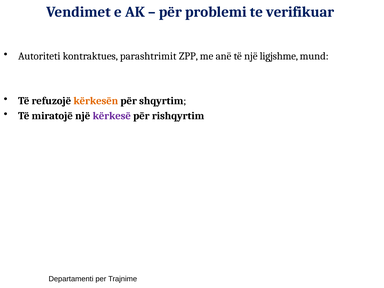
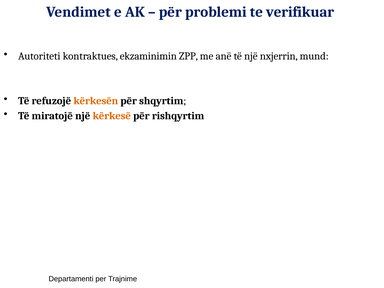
parashtrimit: parashtrimit -> ekzaminimin (148, 56)
ligjshme: ligjshme -> nxjerrin (279, 56)
kërkesë colour: purple -> orange (112, 116)
